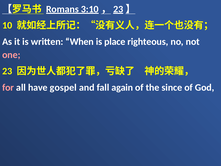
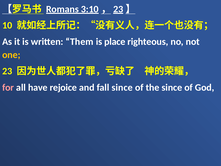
When: When -> Them (80, 42)
one colour: pink -> yellow (11, 55)
gospel: gospel -> rejoice (63, 87)
fall again: again -> since (122, 87)
